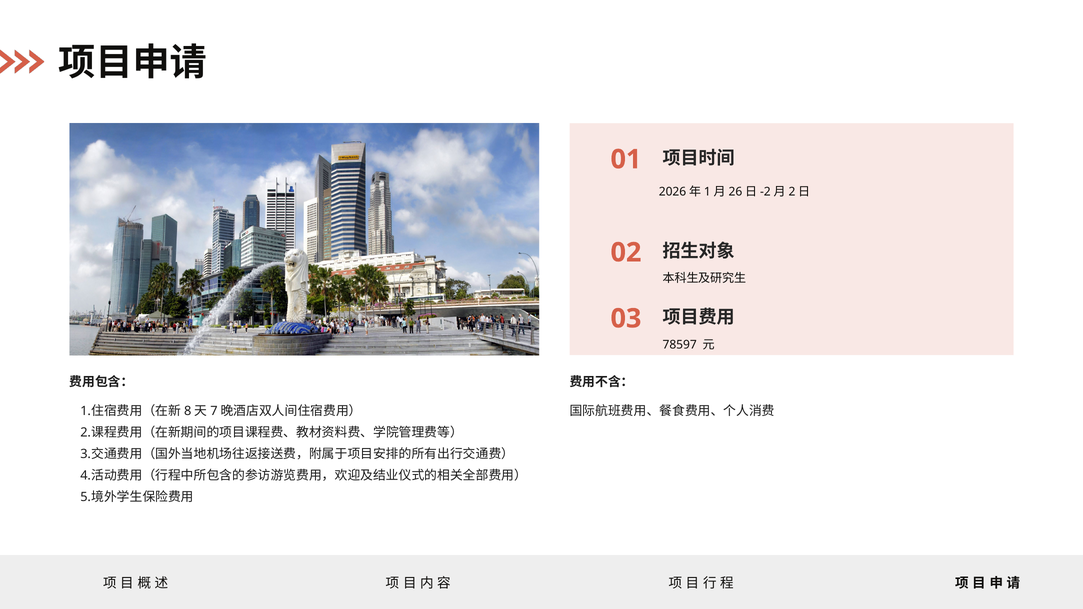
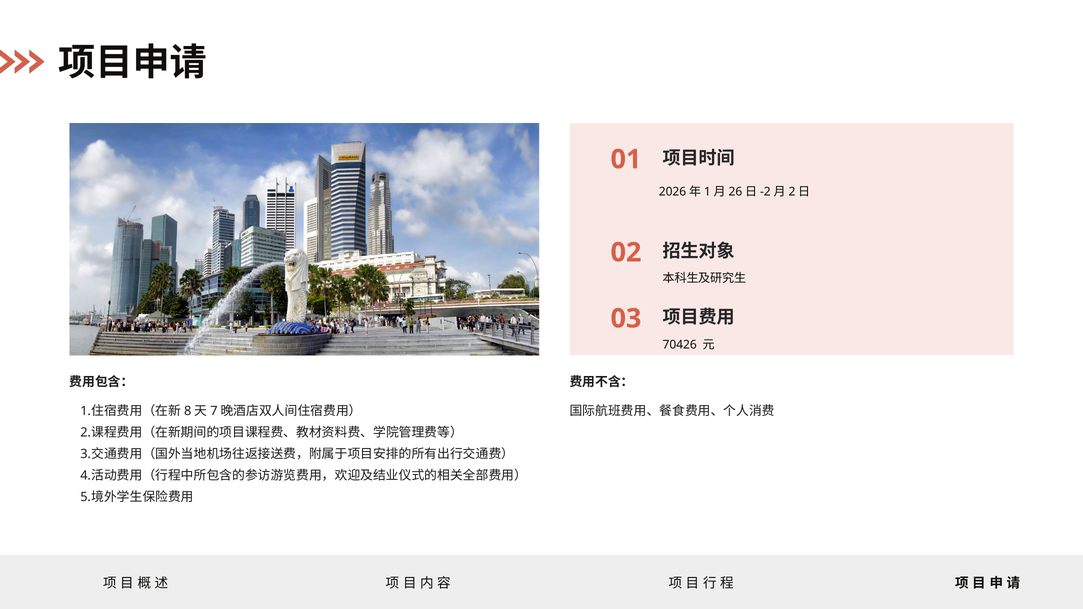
78597: 78597 -> 70426 (680, 345)
